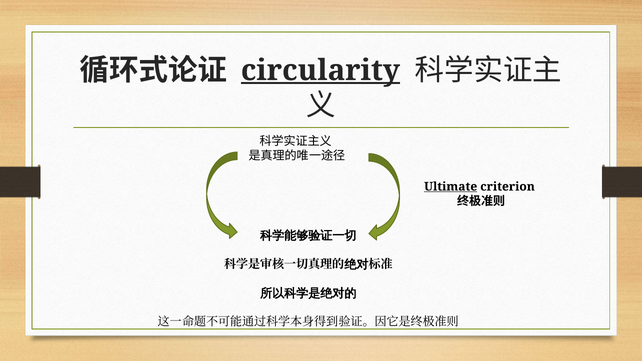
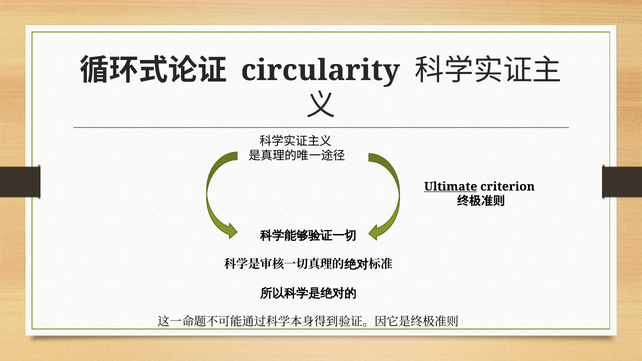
circularity underline: present -> none (320, 70)
